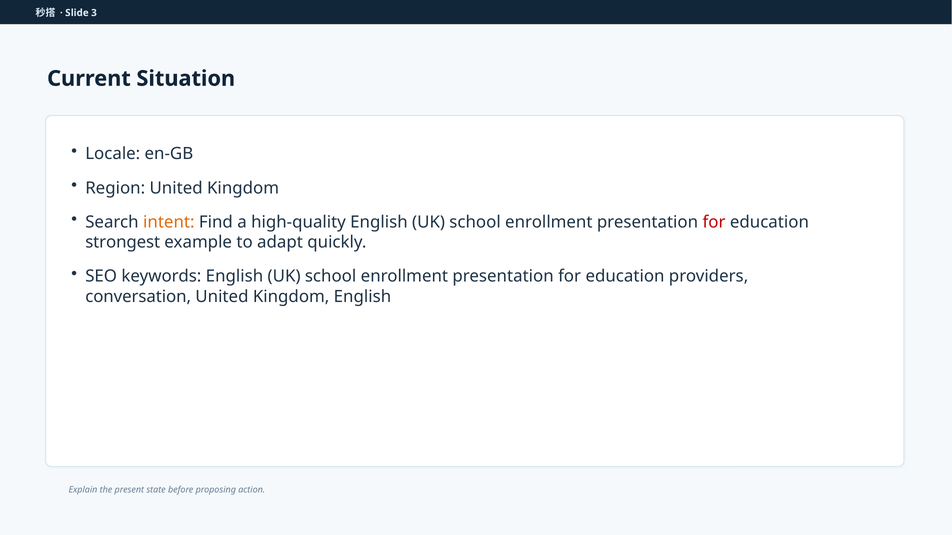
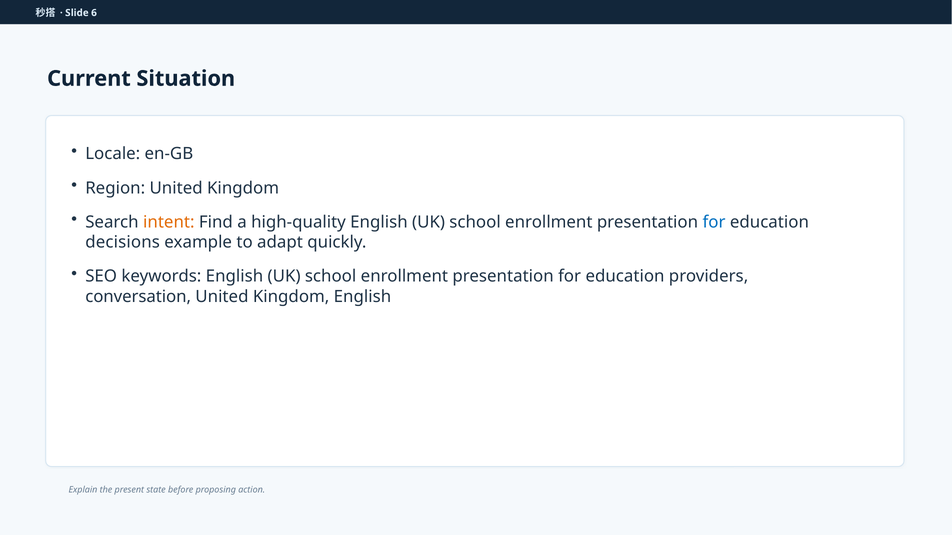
3: 3 -> 6 (94, 13)
for colour: red -> blue (714, 222)
strongest: strongest -> decisions (123, 243)
